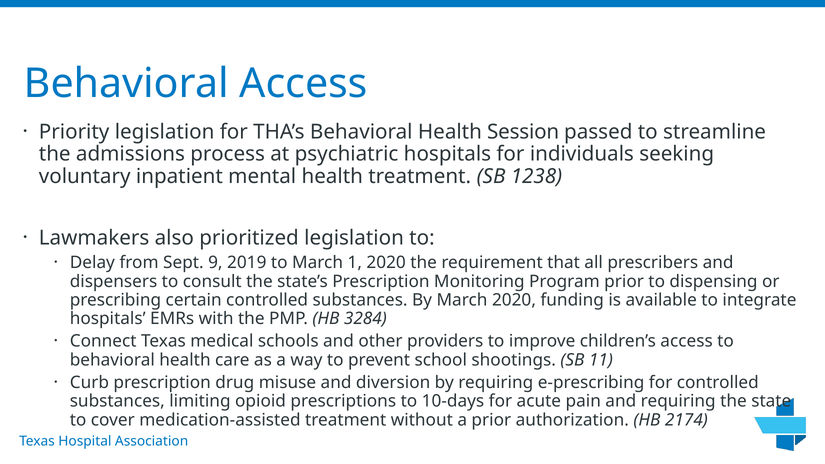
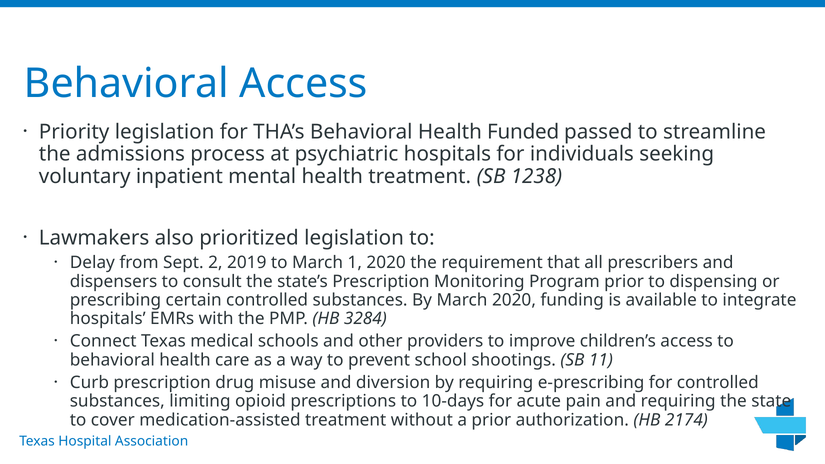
Session: Session -> Funded (523, 132)
9: 9 -> 2 (215, 263)
